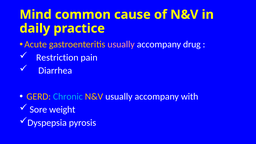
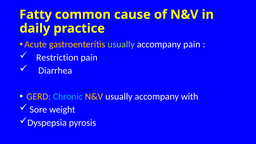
Mind: Mind -> Fatty (36, 15)
usually colour: pink -> light green (121, 44)
accompany drug: drug -> pain (192, 44)
